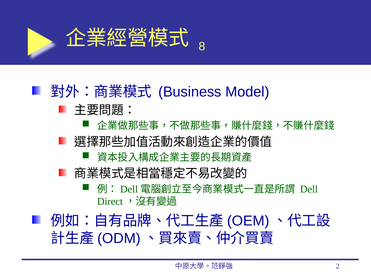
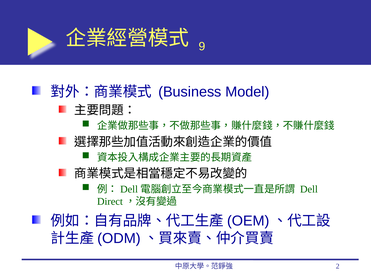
8: 8 -> 9 (202, 46)
